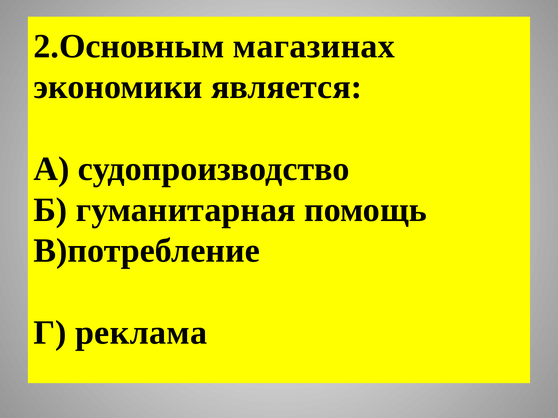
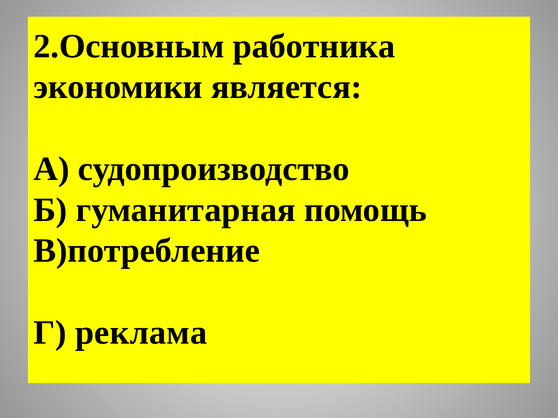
магазинах: магазинах -> работника (314, 46)
